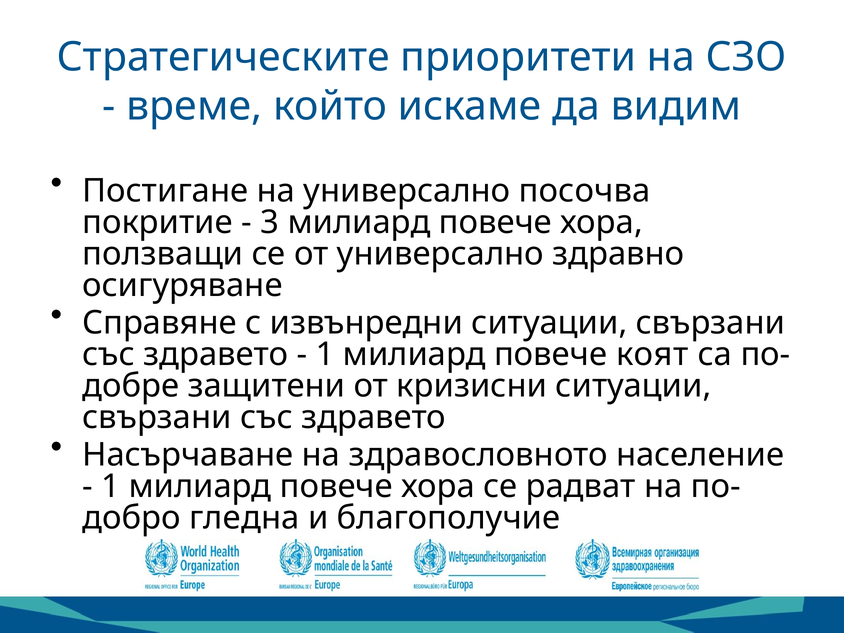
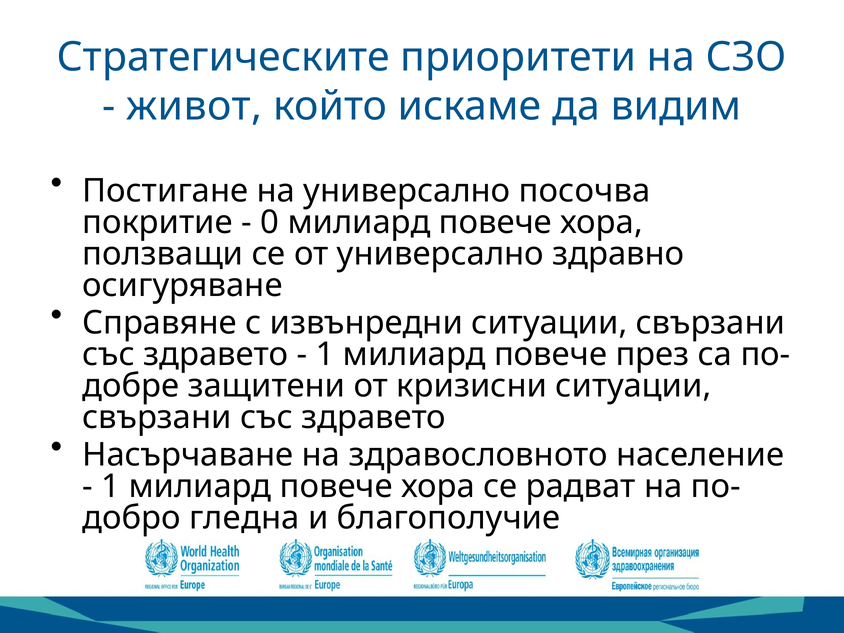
време: време -> живот (194, 106)
3: 3 -> 0 (270, 222)
коят: коят -> през (652, 354)
